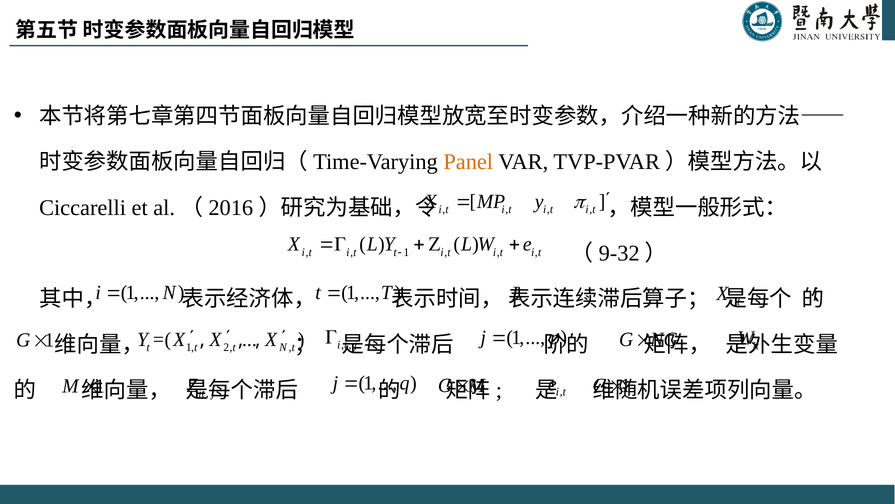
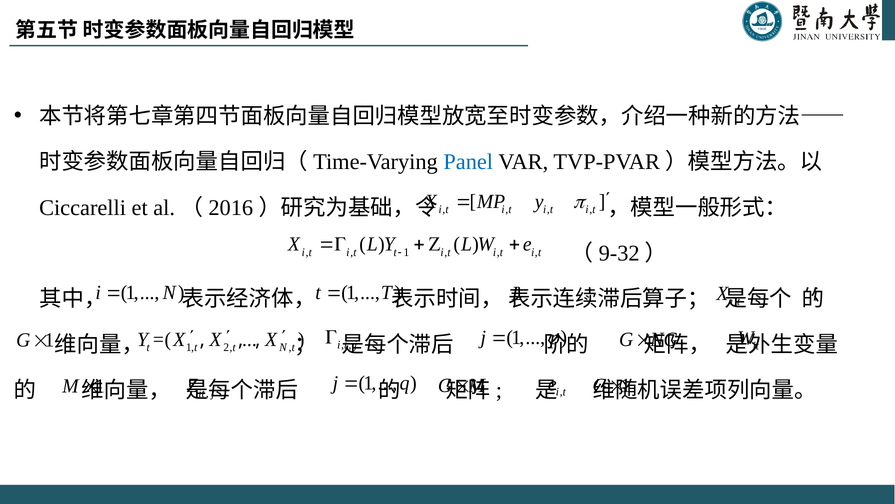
Panel colour: orange -> blue (468, 162)
